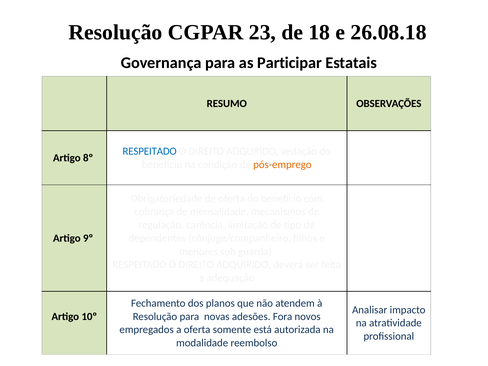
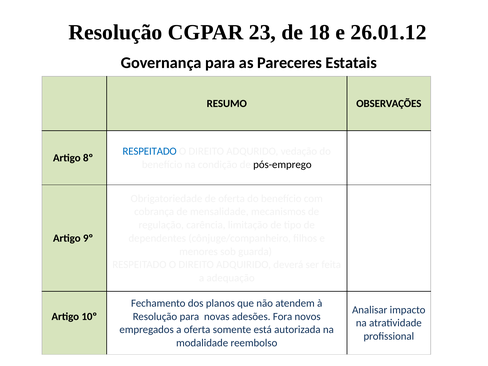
26.08.18: 26.08.18 -> 26.01.12 (389, 32)
Participar: Participar -> Pareceres (290, 63)
pós-emprego colour: orange -> black (282, 164)
